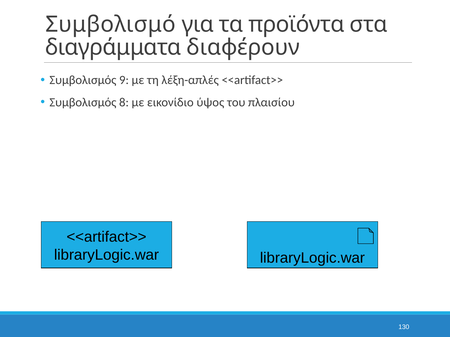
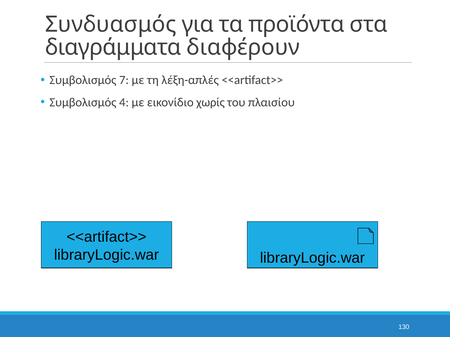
Συμβολισμό: Συμβολισμό -> Συνδυασμός (111, 25)
9: 9 -> 7 (124, 80)
8: 8 -> 4 (124, 102)
ύψος: ύψος -> χωρίς (210, 102)
